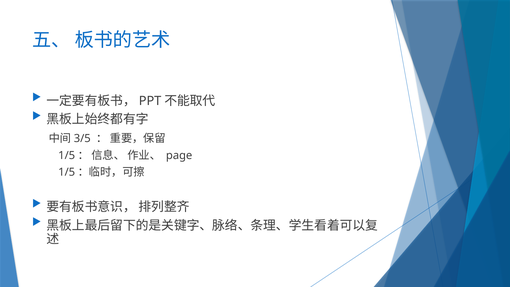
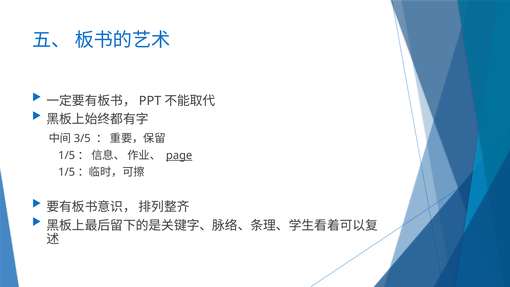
page underline: none -> present (179, 155)
